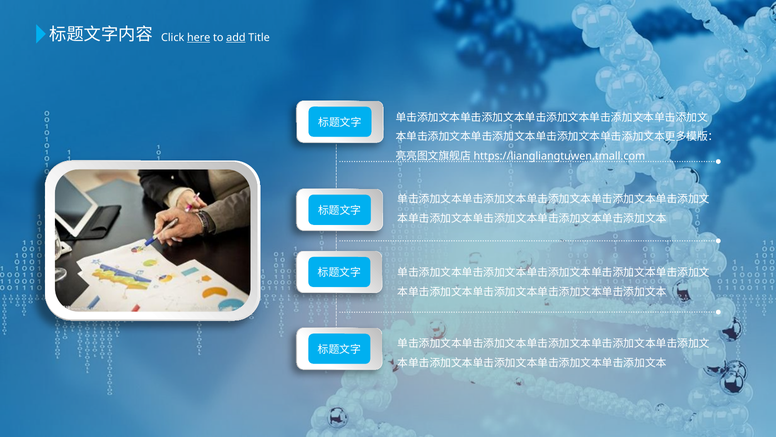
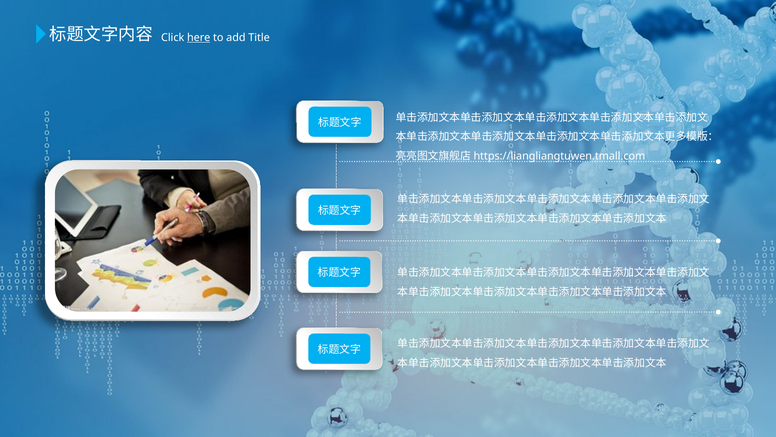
add underline: present -> none (236, 37)
